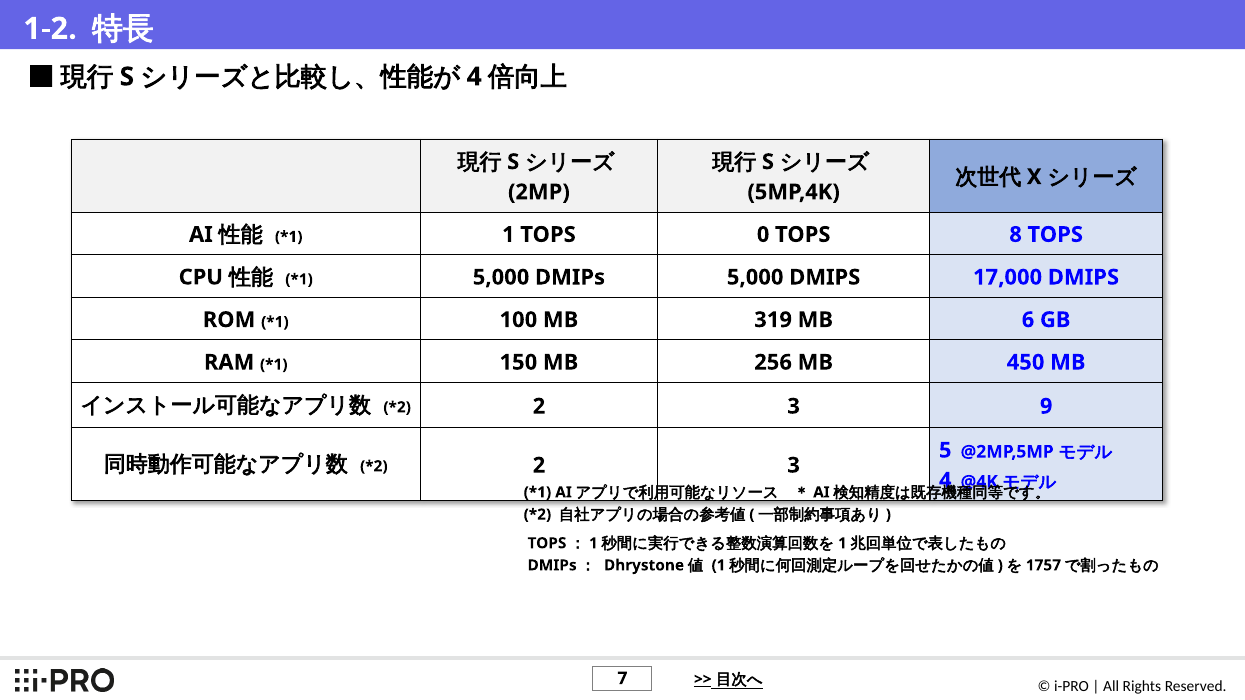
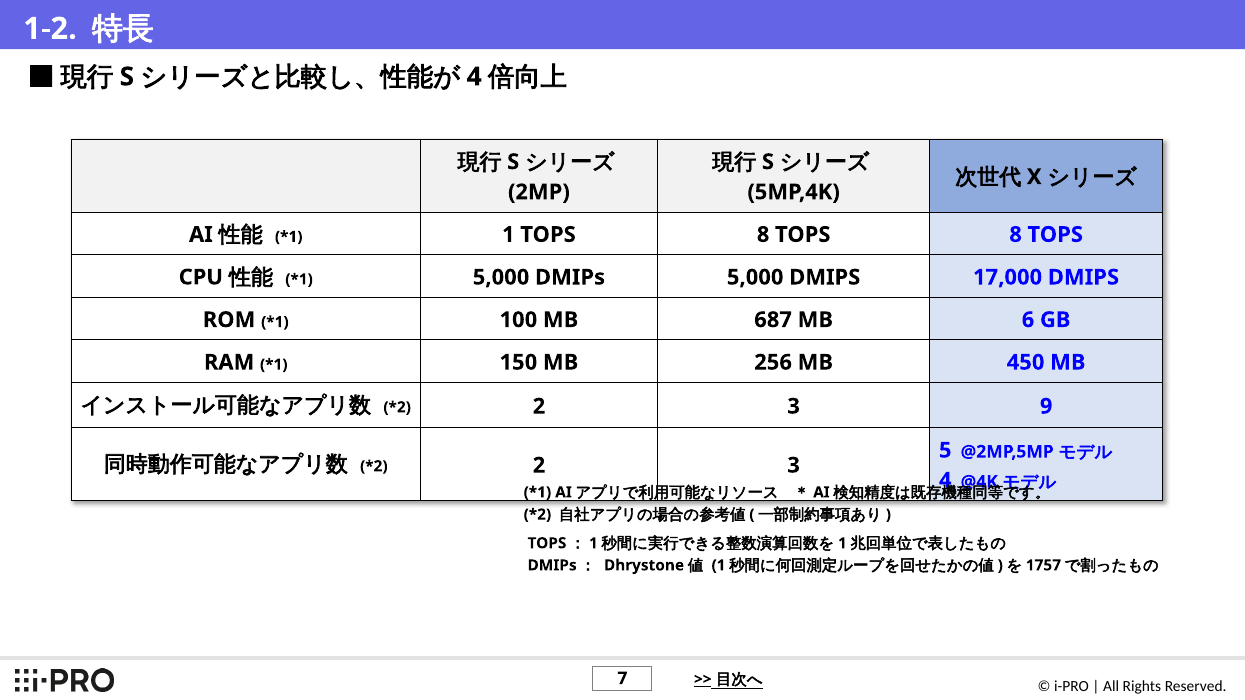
1 TOPS 0: 0 -> 8 (763, 235)
319: 319 -> 687 (773, 320)
